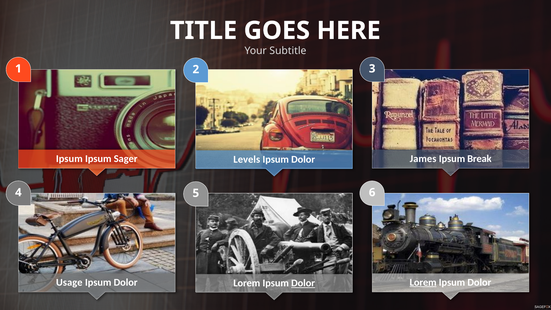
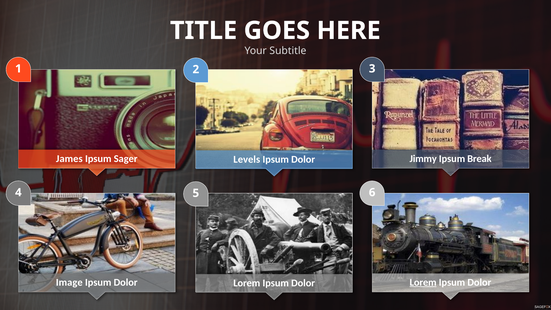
Ipsum: Ipsum -> James (69, 159)
James: James -> Jimmy (423, 159)
Usage: Usage -> Image (69, 282)
Dolor underline: present -> none (303, 283)
